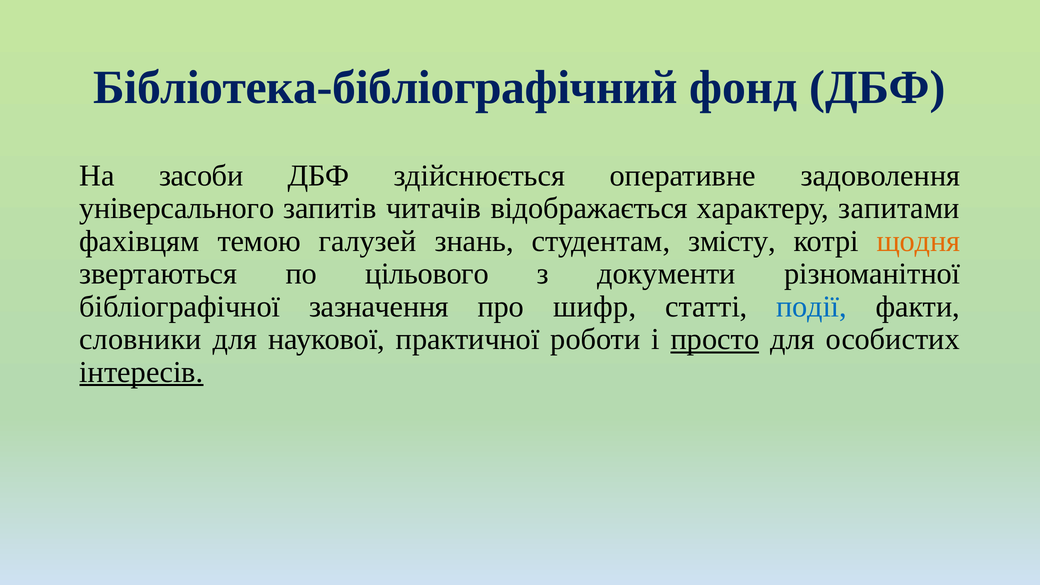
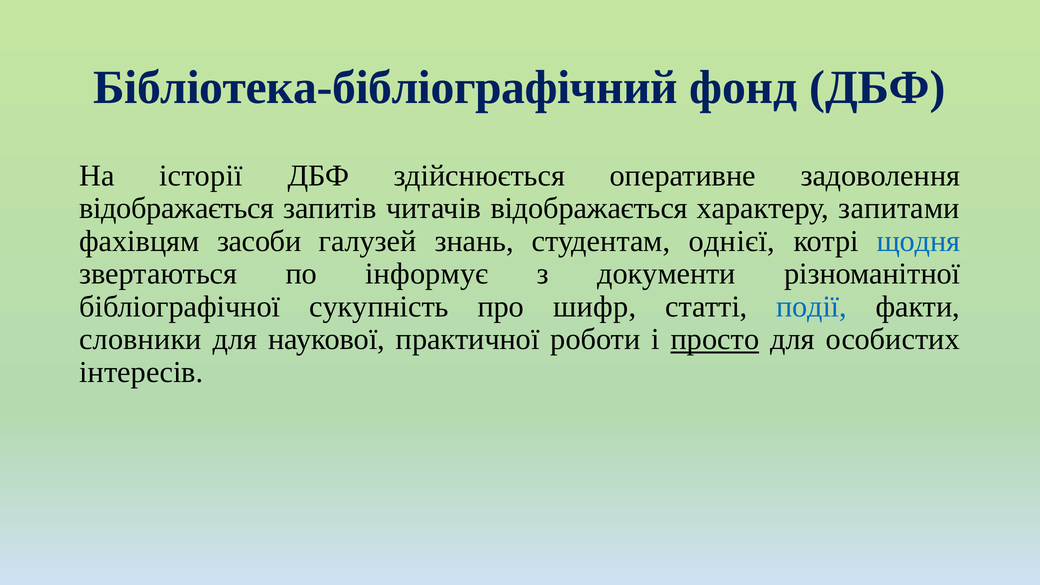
засоби: засоби -> історії (201, 176)
універсального: універсального -> відображається (177, 208)
темою: темою -> засоби (259, 241)
змісту: змісту -> однієї (732, 241)
щодня colour: orange -> blue (918, 241)
цільового: цільового -> інформує (427, 274)
зазначення: зазначення -> сукупність (379, 307)
інтересів underline: present -> none (141, 372)
